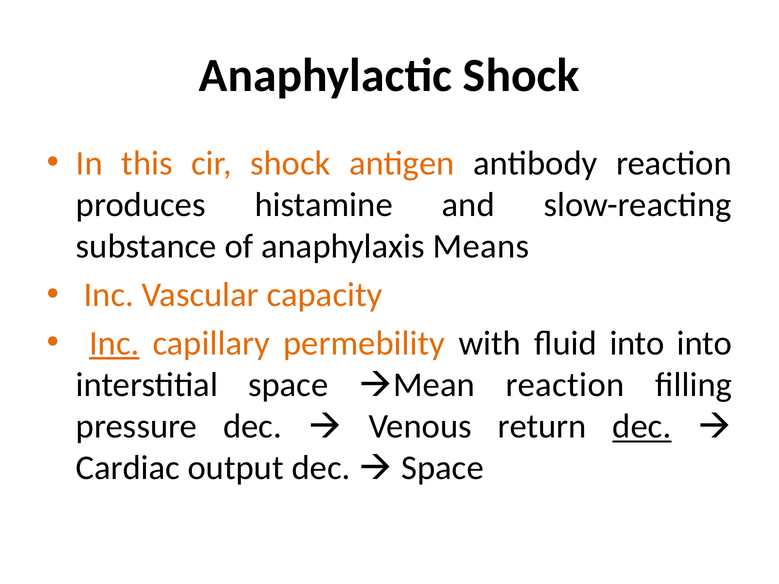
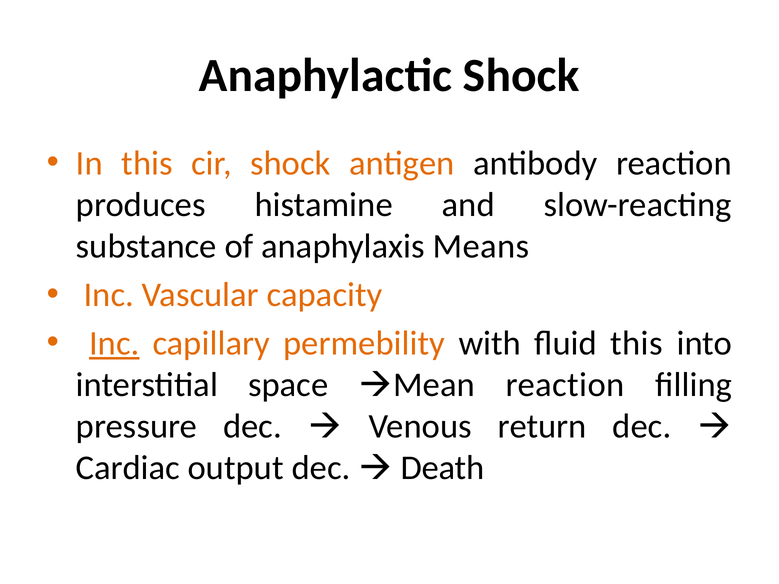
fluid into: into -> this (637, 344)
dec underline: present -> none (642, 427)
Space: Space -> Death (443, 468)
